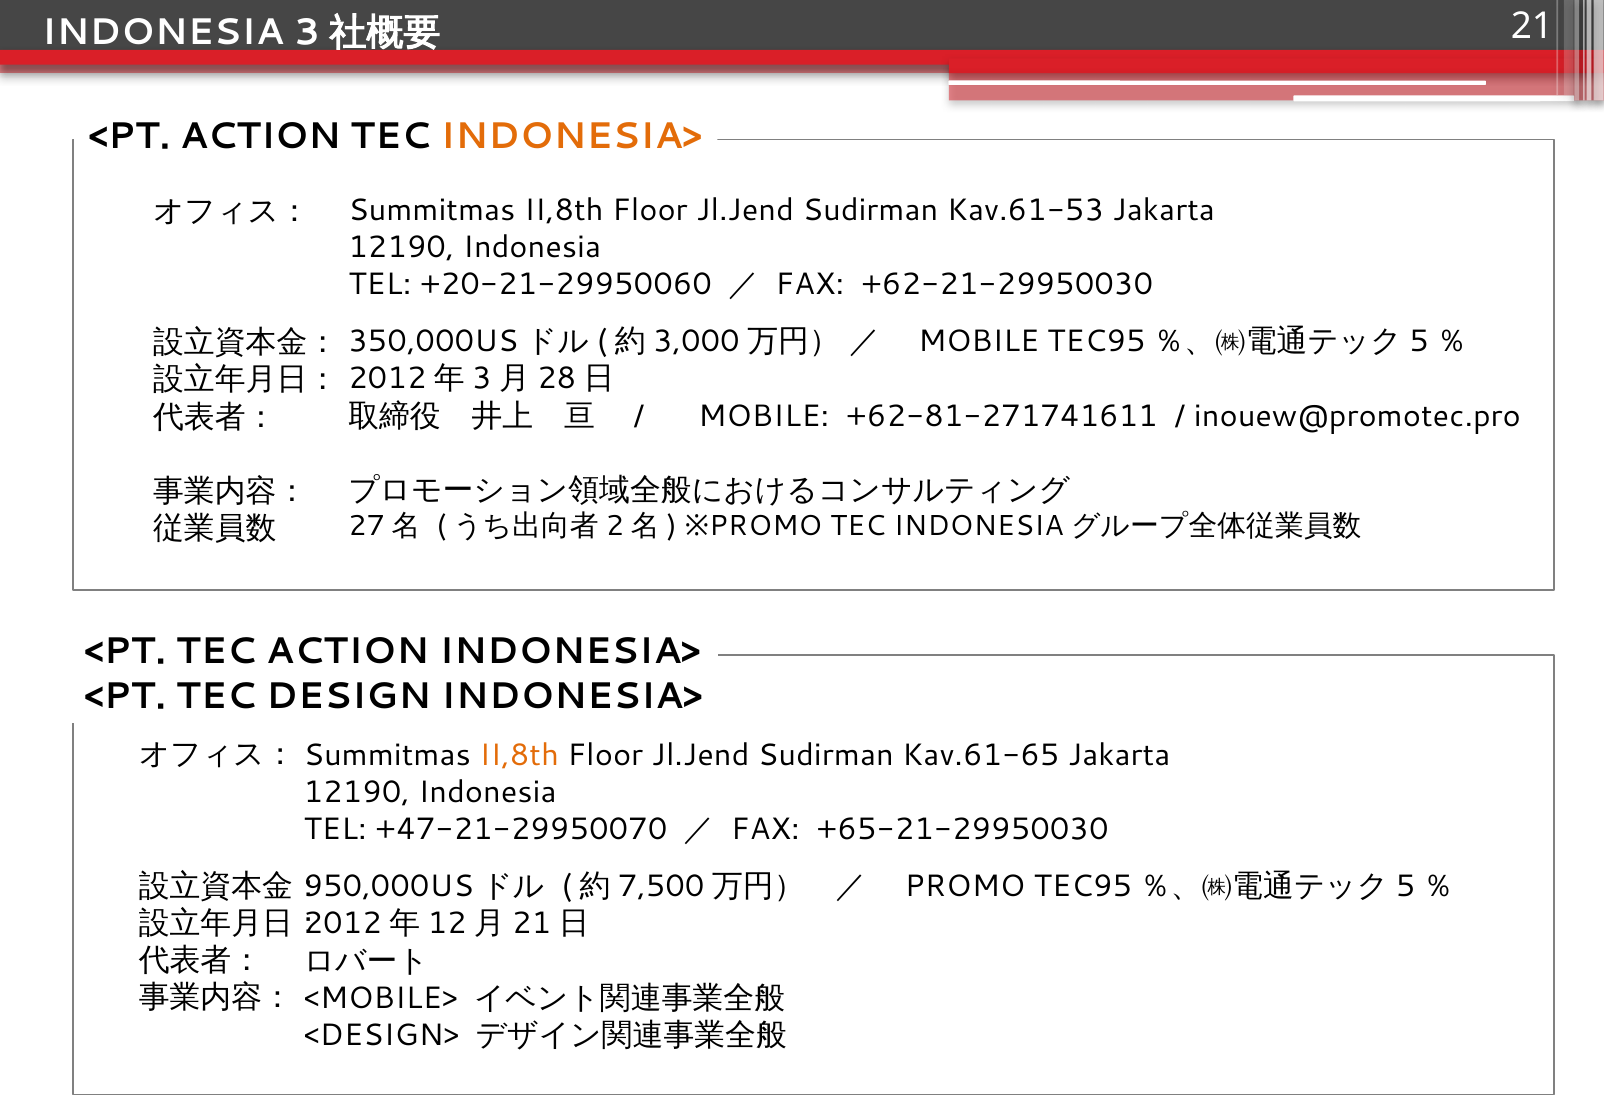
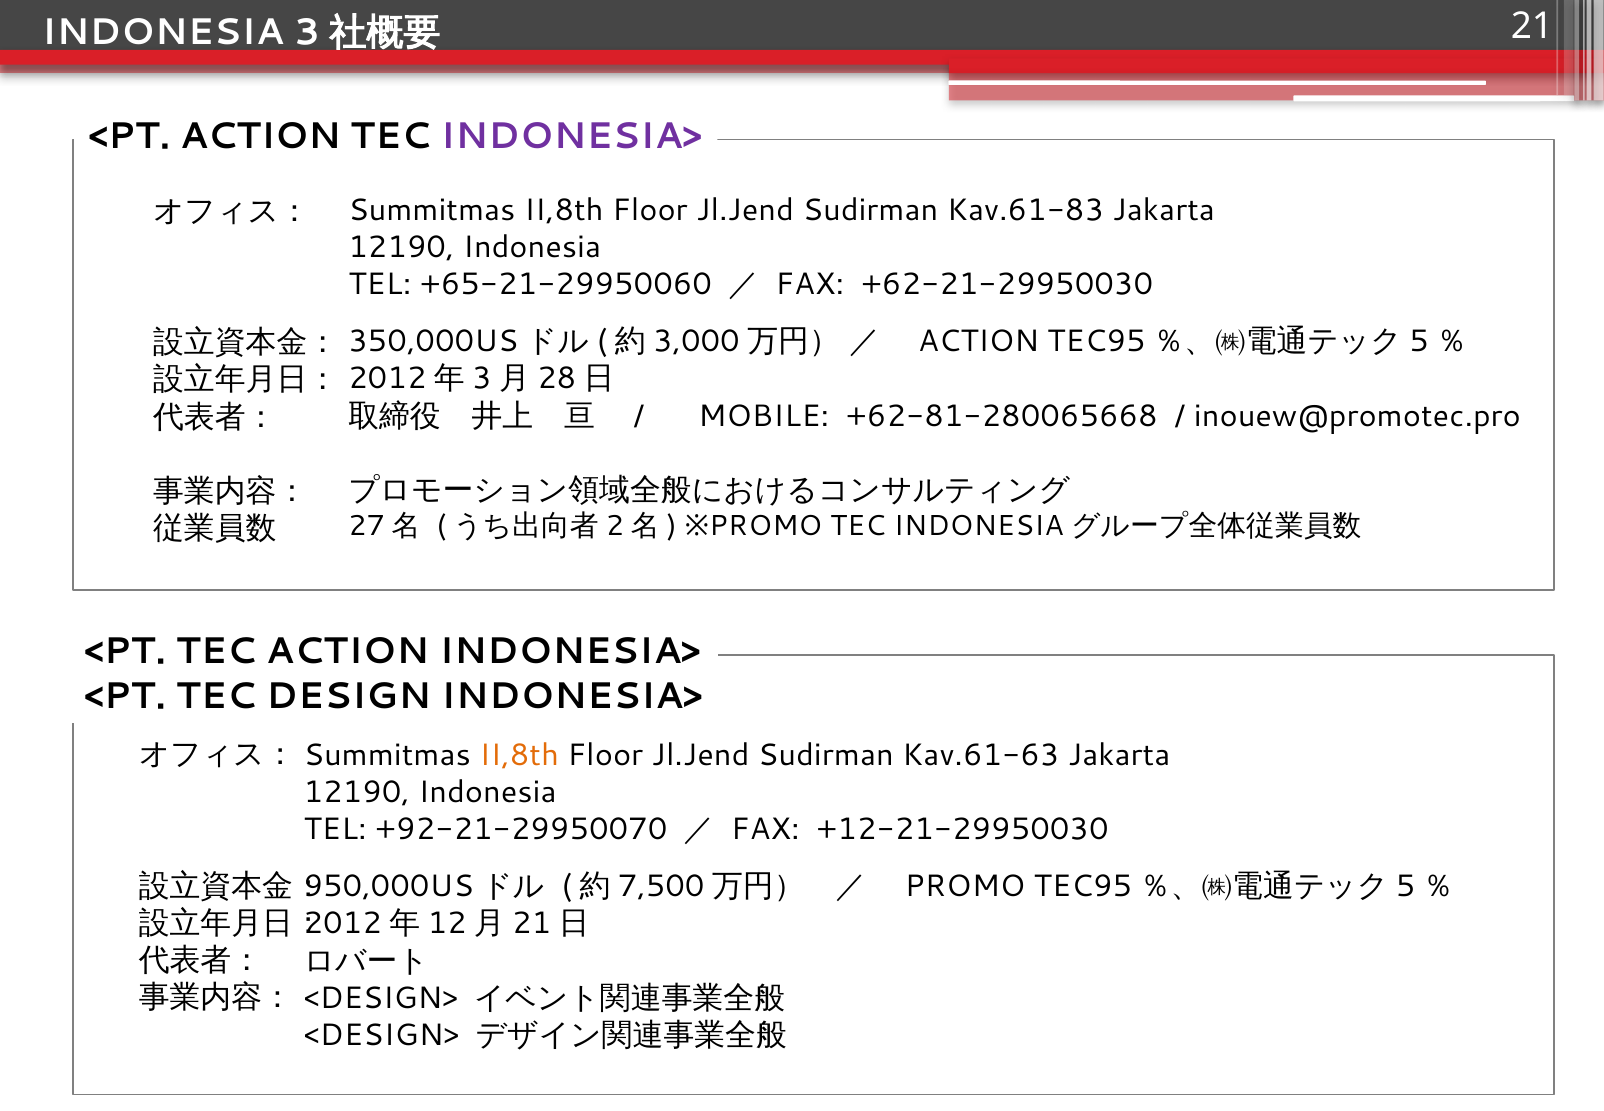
INDONESIA> colour: orange -> purple (571, 137)
Kav.61-53: Kav.61-53 -> Kav.61-83 (1025, 210)
+20-21-29950060: +20-21-29950060 -> +65-21-29950060 (566, 284)
MOBILE: MOBILE -> ACTION (979, 342)
+62-81-271741611: +62-81-271741611 -> +62-81-280065668 (1002, 416)
Kav.61-65: Kav.61-65 -> Kav.61-63 (981, 755)
+47-21-29950070: +47-21-29950070 -> +92-21-29950070 (521, 829)
+65-21-29950030: +65-21-29950030 -> +12-21-29950030 (963, 829)
<MOBILE>: <MOBILE> -> <DESIGN> (381, 997)
